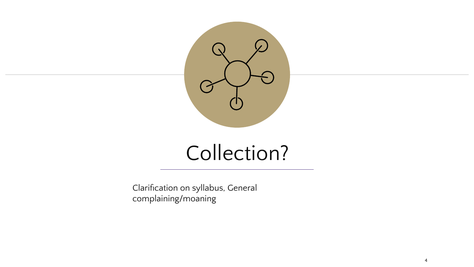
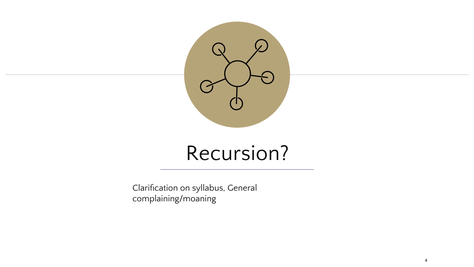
Collection: Collection -> Recursion (237, 153)
